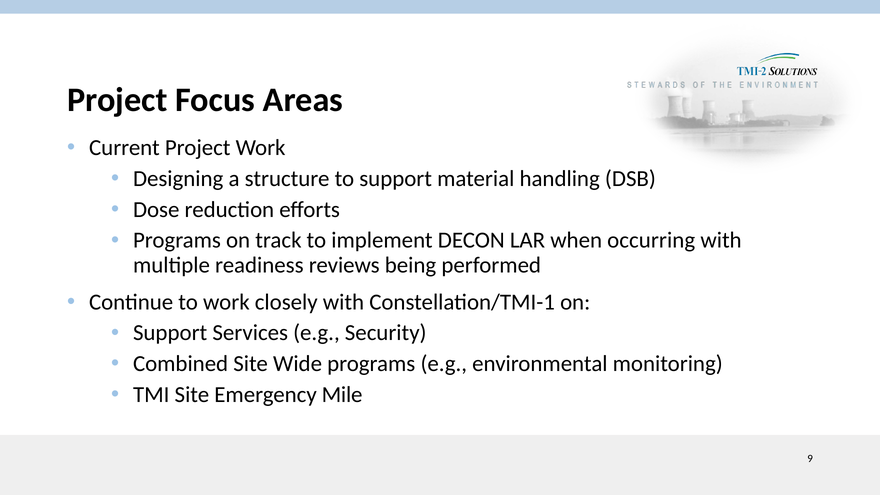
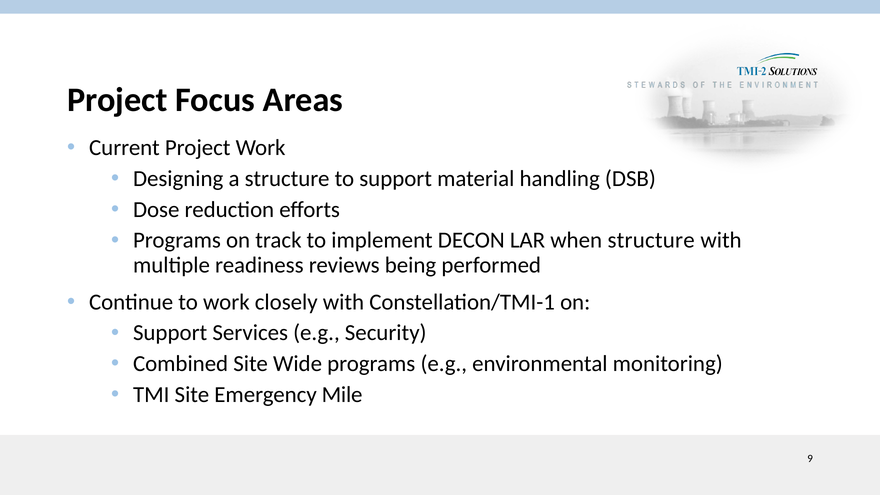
when occurring: occurring -> structure (651, 240)
